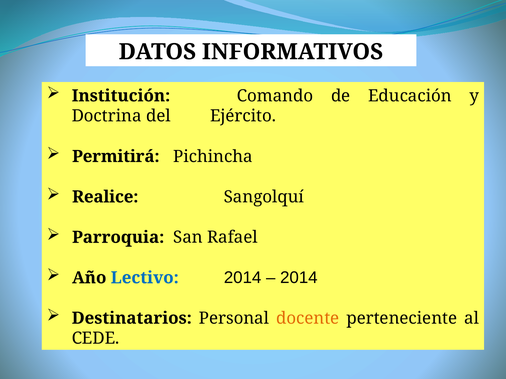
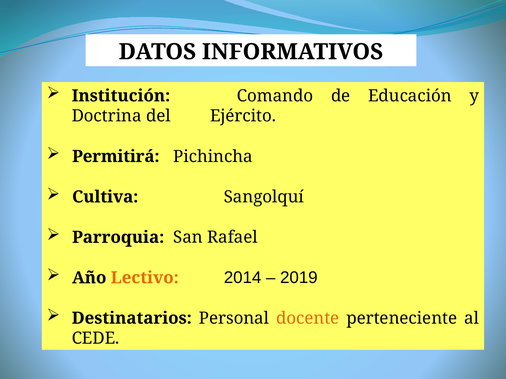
Realice: Realice -> Cultiva (105, 197)
Lectivo colour: blue -> orange (145, 278)
2014: 2014 -> 2019 (299, 278)
